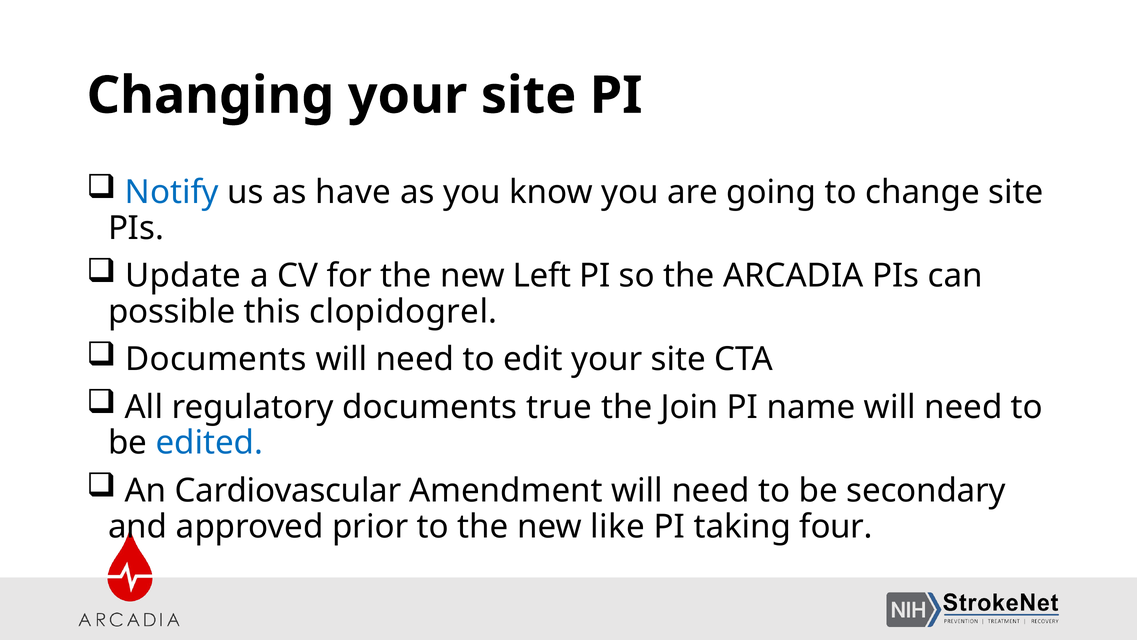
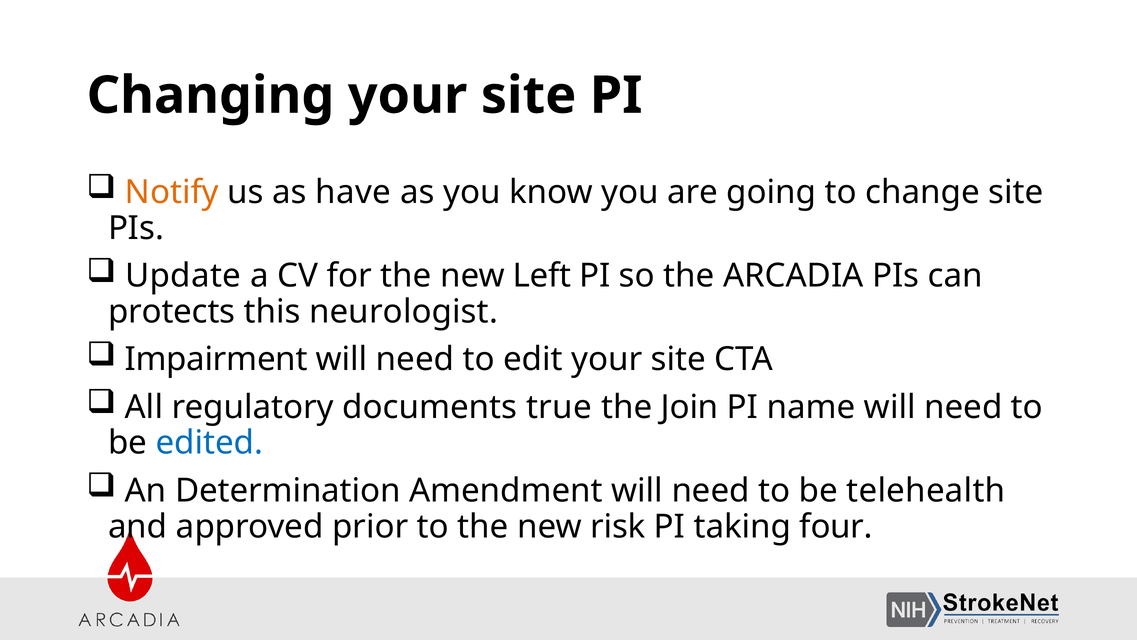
Notify colour: blue -> orange (172, 192)
possible: possible -> protects (172, 312)
clopidogrel: clopidogrel -> neurologist (403, 312)
Documents: Documents -> Impairment (216, 359)
Cardiovascular: Cardiovascular -> Determination (288, 490)
secondary: secondary -> telehealth (926, 490)
like: like -> risk (618, 526)
